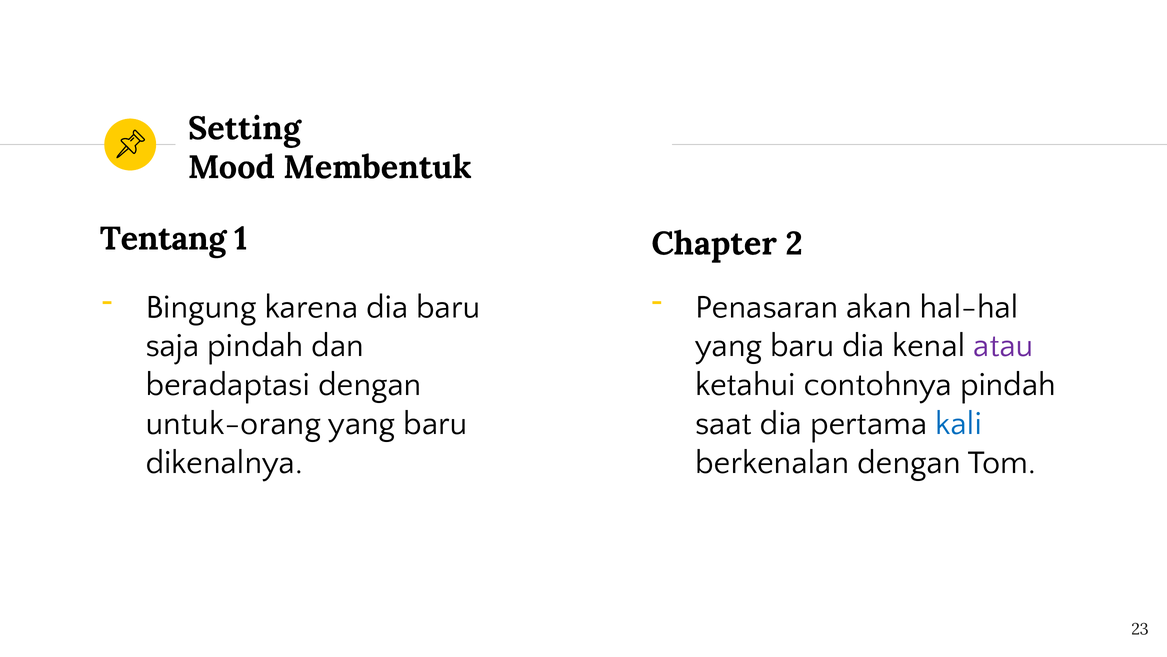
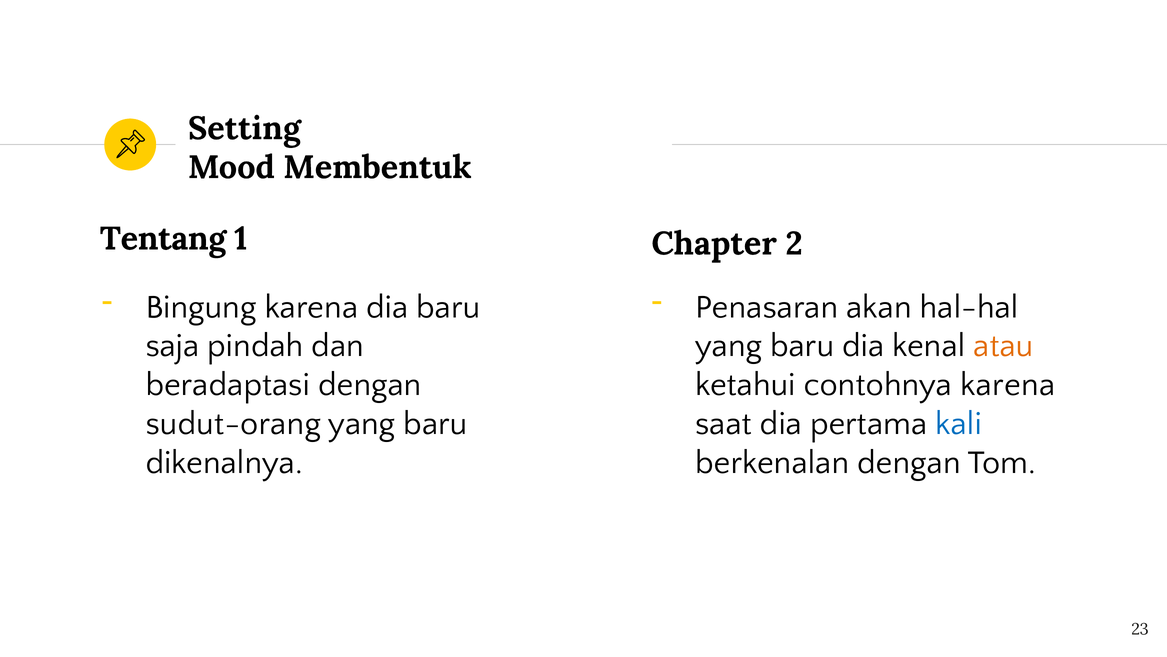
atau colour: purple -> orange (1003, 345)
contohnya pindah: pindah -> karena (1008, 384)
untuk-orang: untuk-orang -> sudut-orang (233, 423)
